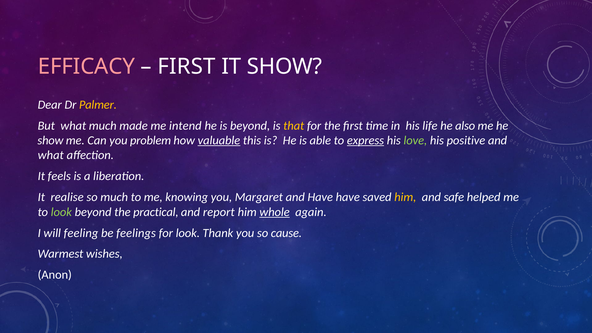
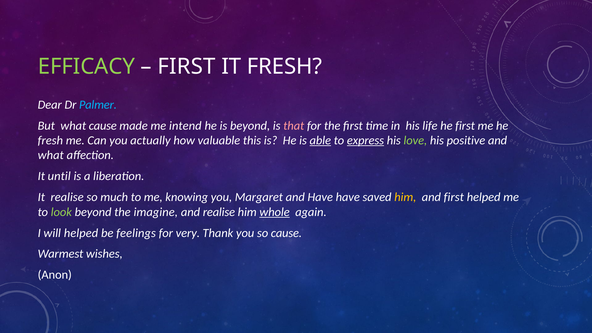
EFFICACY colour: pink -> light green (86, 66)
IT SHOW: SHOW -> FRESH (284, 66)
Palmer colour: yellow -> light blue (98, 105)
what much: much -> cause (103, 126)
that colour: yellow -> pink (294, 126)
he also: also -> first (465, 126)
show: show -> fresh (50, 140)
problem: problem -> actually (150, 140)
valuable underline: present -> none (219, 140)
able underline: none -> present (320, 140)
feels: feels -> until (59, 176)
and safe: safe -> first (454, 197)
practical: practical -> imagine (156, 212)
and report: report -> realise (219, 212)
will feeling: feeling -> helped (81, 233)
for look: look -> very (188, 233)
